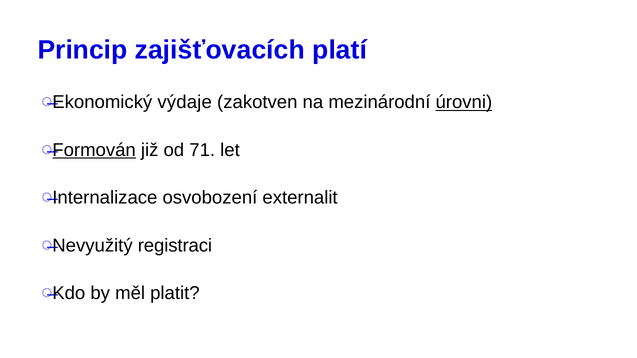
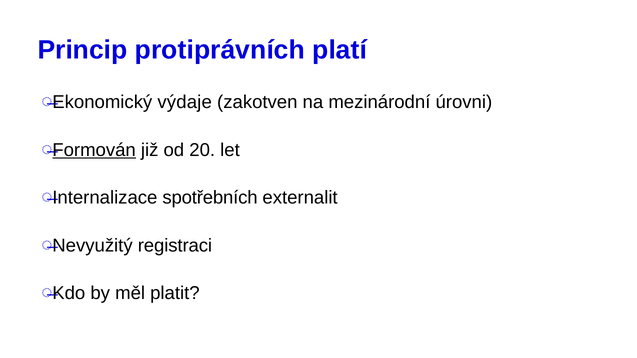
zajišťovacích: zajišťovacích -> protiprávních (220, 50)
úrovni underline: present -> none (464, 102)
71: 71 -> 20 (202, 150)
osvobození: osvobození -> spotřebních (210, 198)
